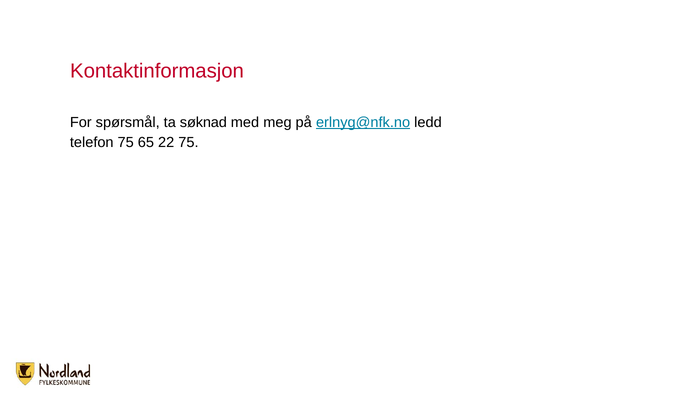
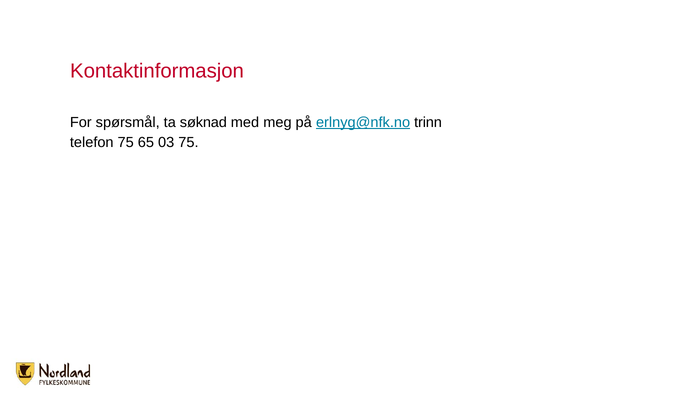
ledd: ledd -> trinn (428, 122)
22: 22 -> 03 (166, 142)
